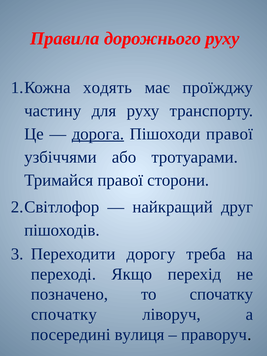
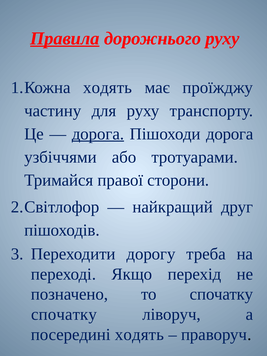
Правила underline: none -> present (65, 38)
Пішоходи правої: правої -> дорога (230, 134)
посередині вулиця: вулиця -> ходять (139, 335)
